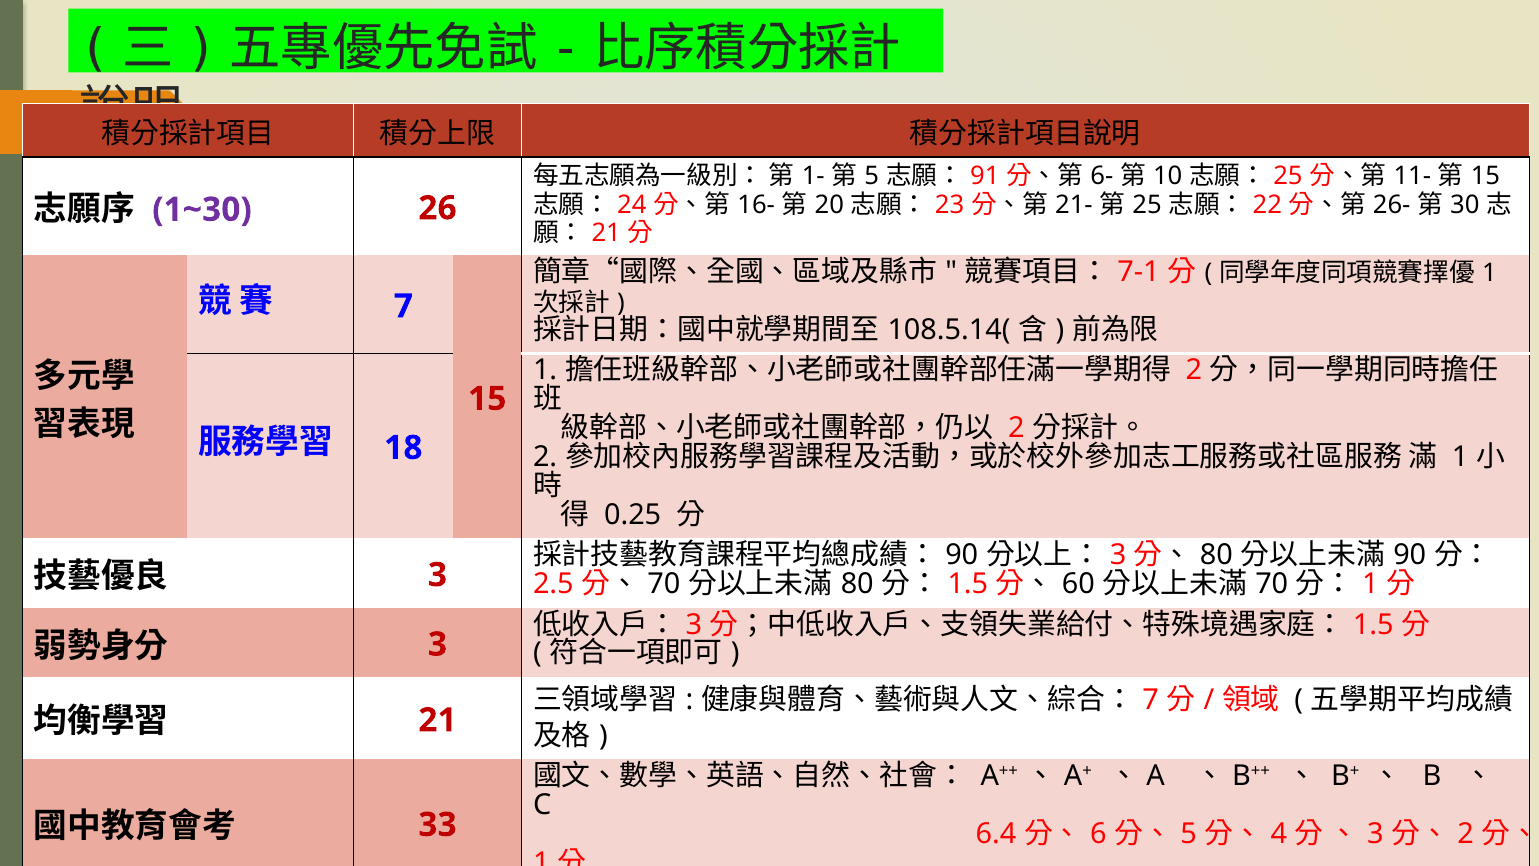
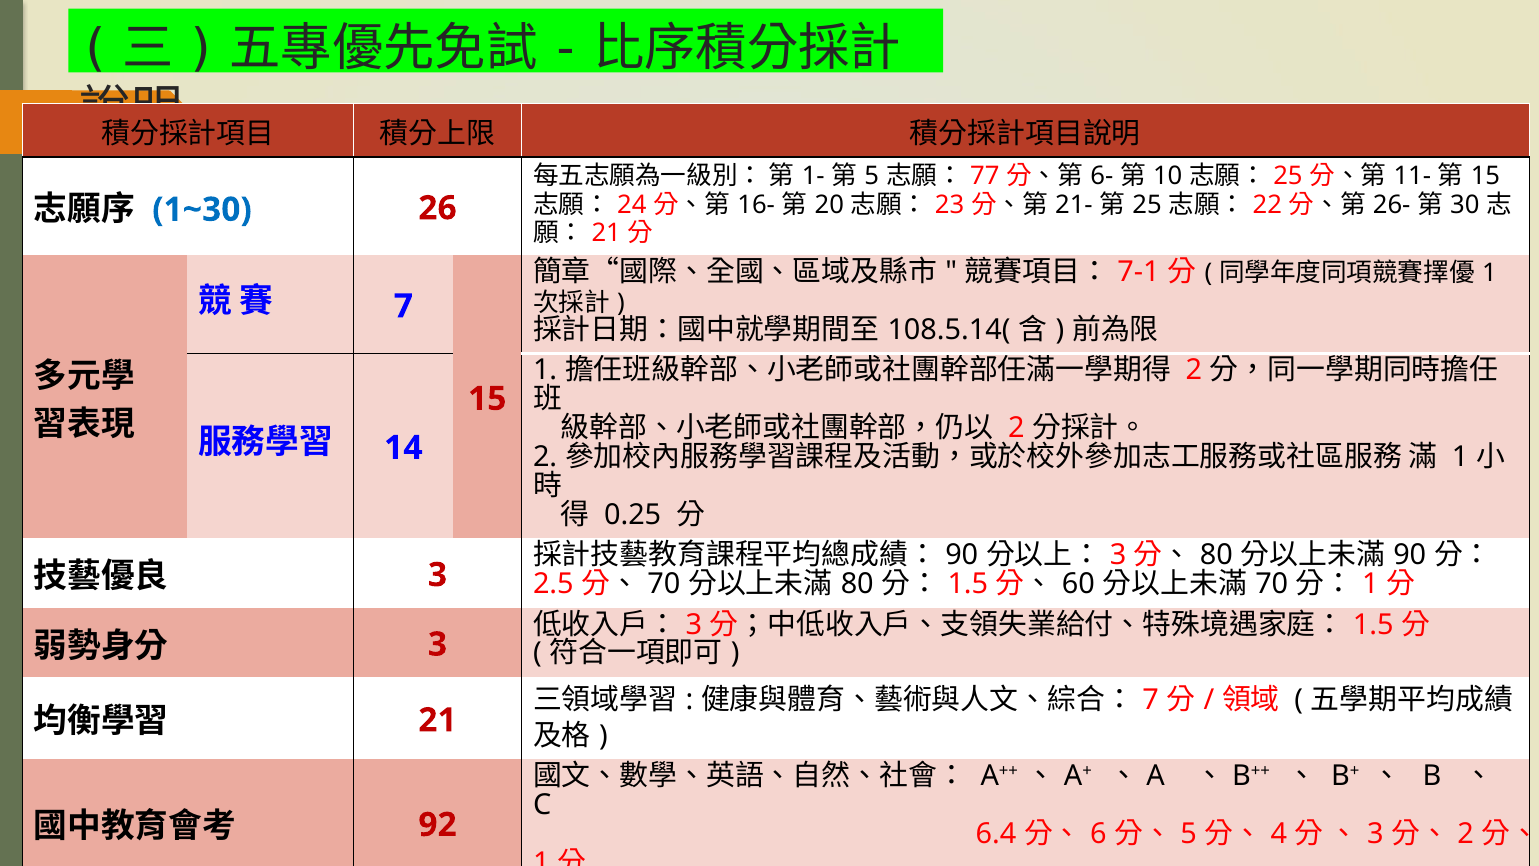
91: 91 -> 77 (985, 176)
1~30 colour: purple -> blue (202, 210)
18: 18 -> 14 (403, 448)
33: 33 -> 92 (438, 825)
